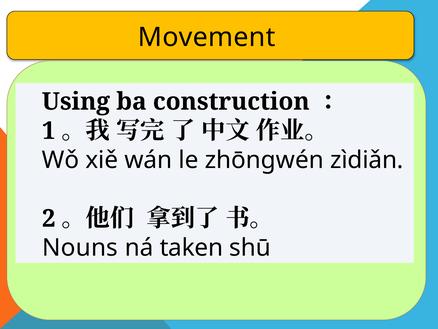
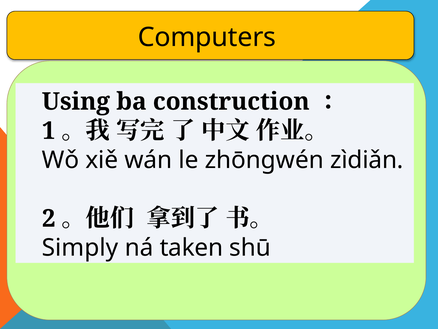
Movement: Movement -> Computers (207, 37)
Nouns: Nouns -> Simply (80, 247)
